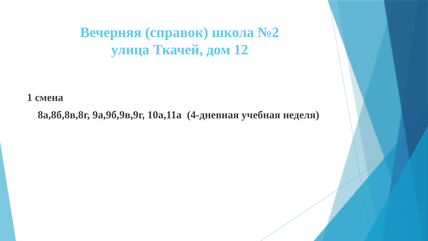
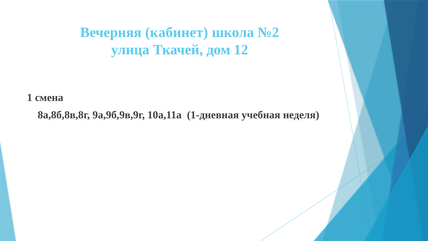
справок: справок -> кабинет (177, 33)
4-дневная: 4-дневная -> 1-дневная (213, 115)
